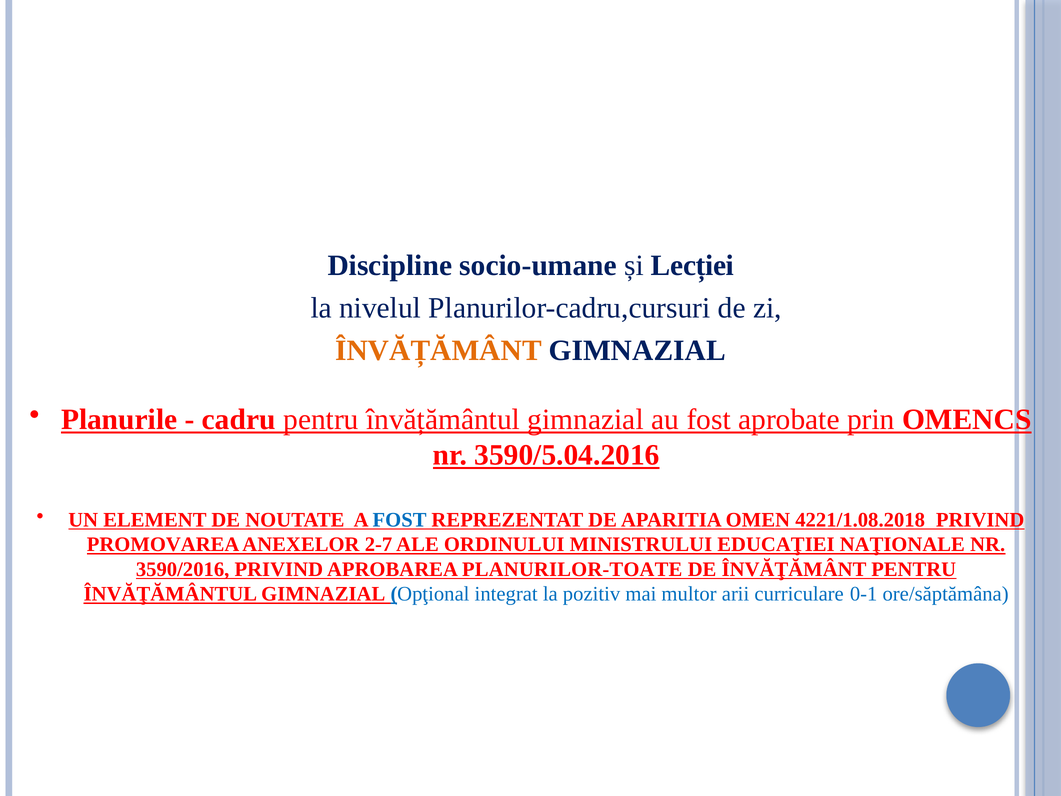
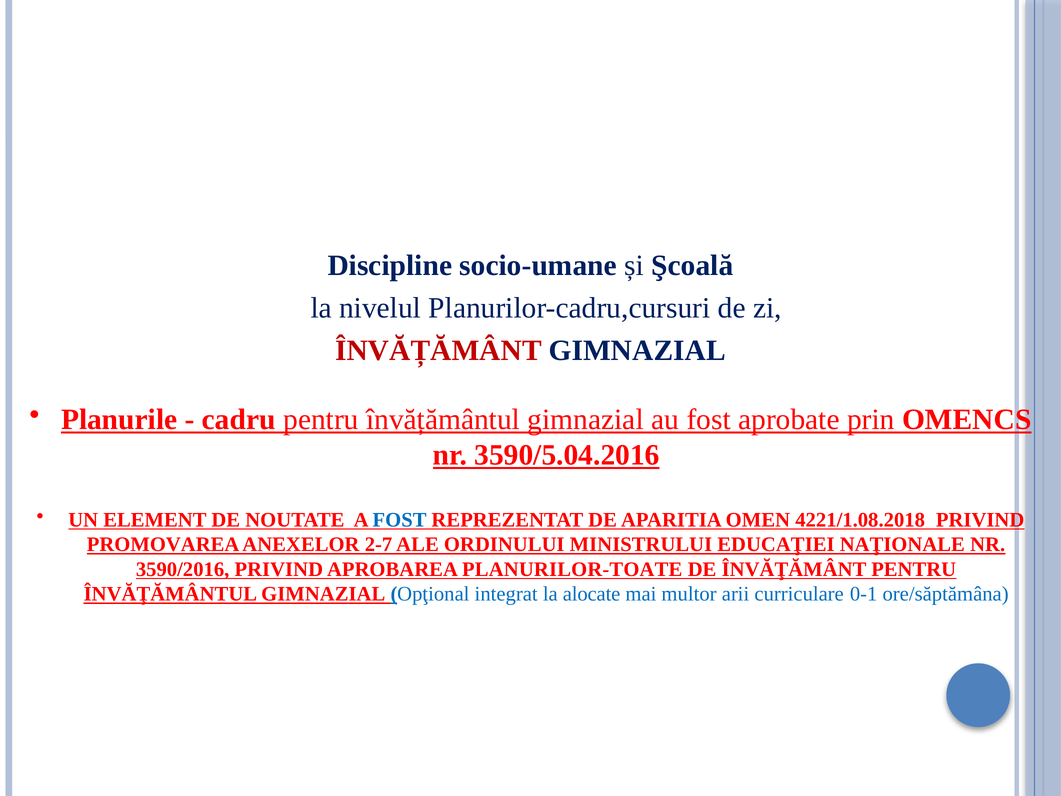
Lecției: Lecției -> Şcoală (692, 265)
ÎNVĂȚĂMÂNT colour: orange -> red (438, 350)
pozitiv: pozitiv -> alocate (592, 594)
